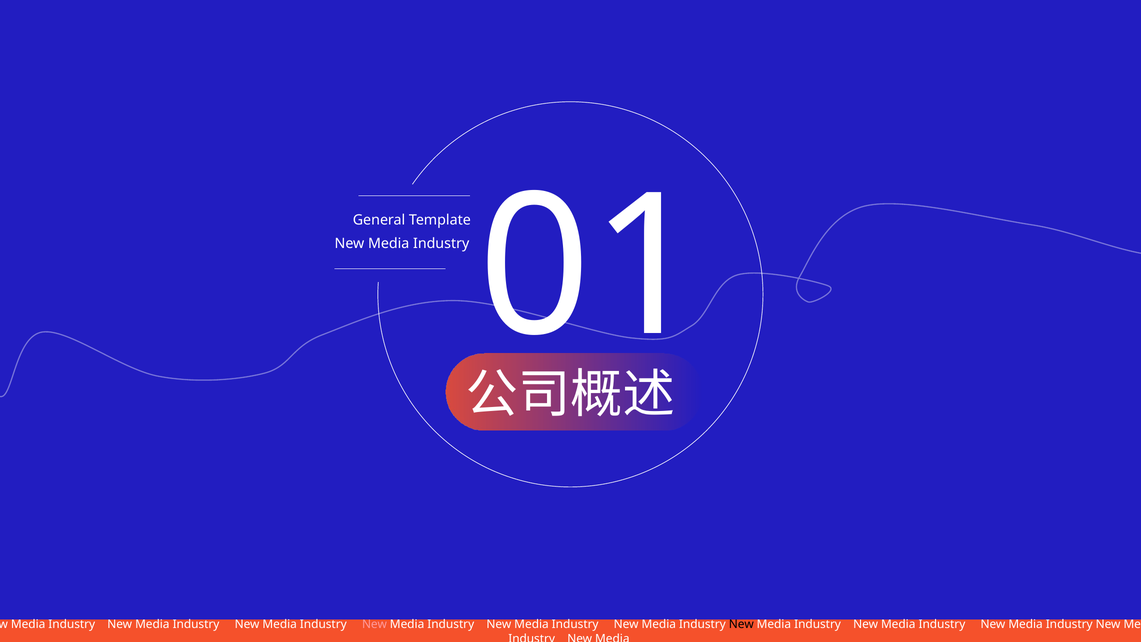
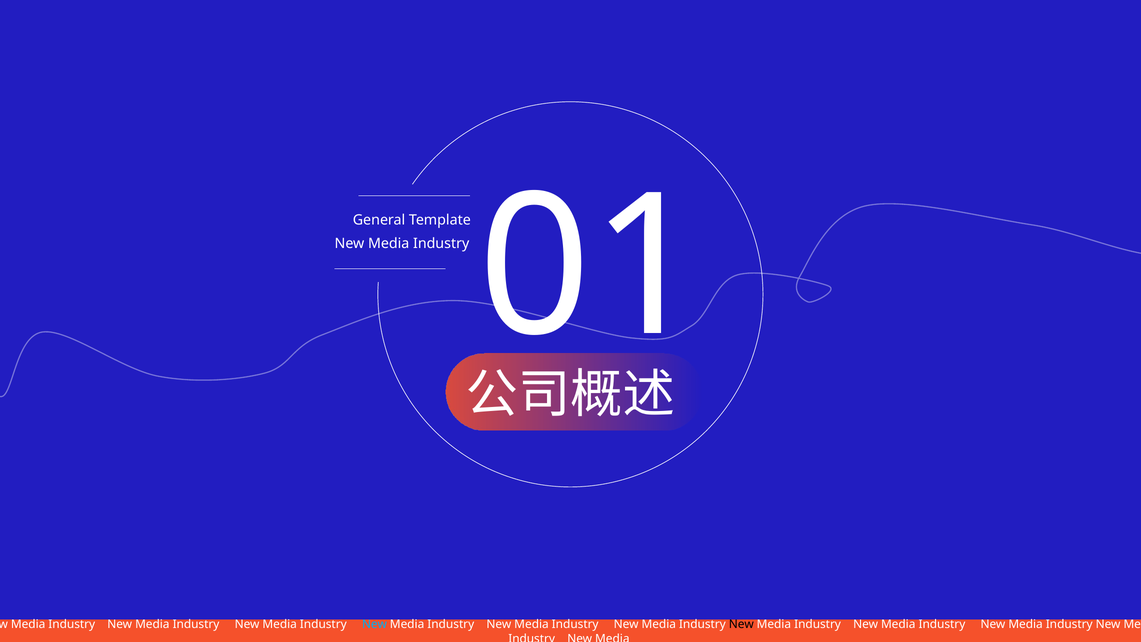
New colour: pink -> light blue (374, 624)
